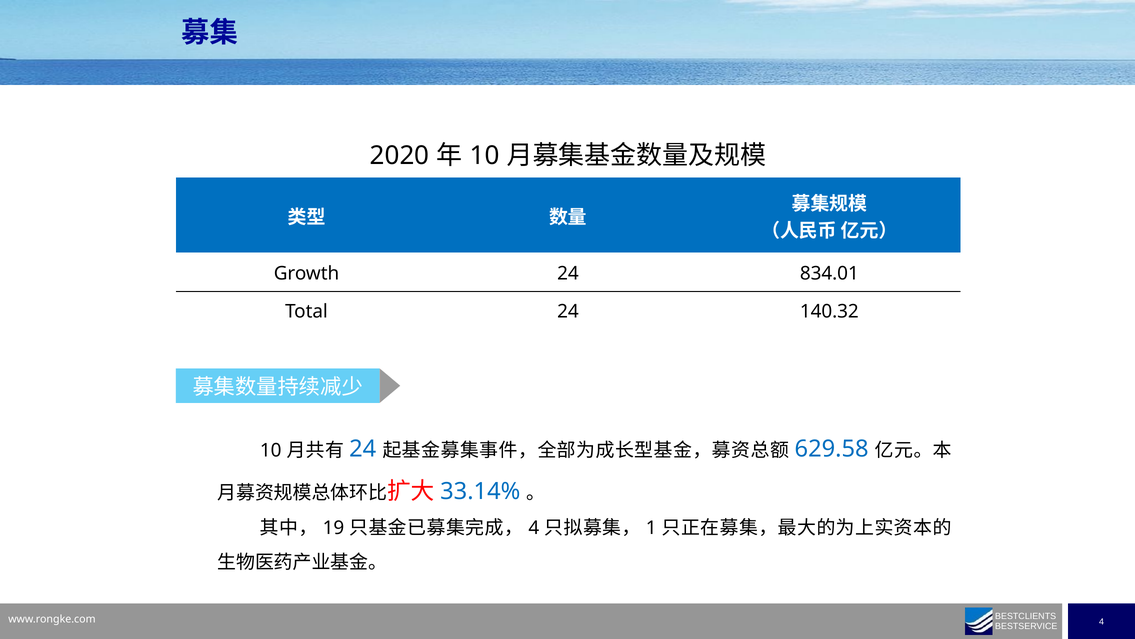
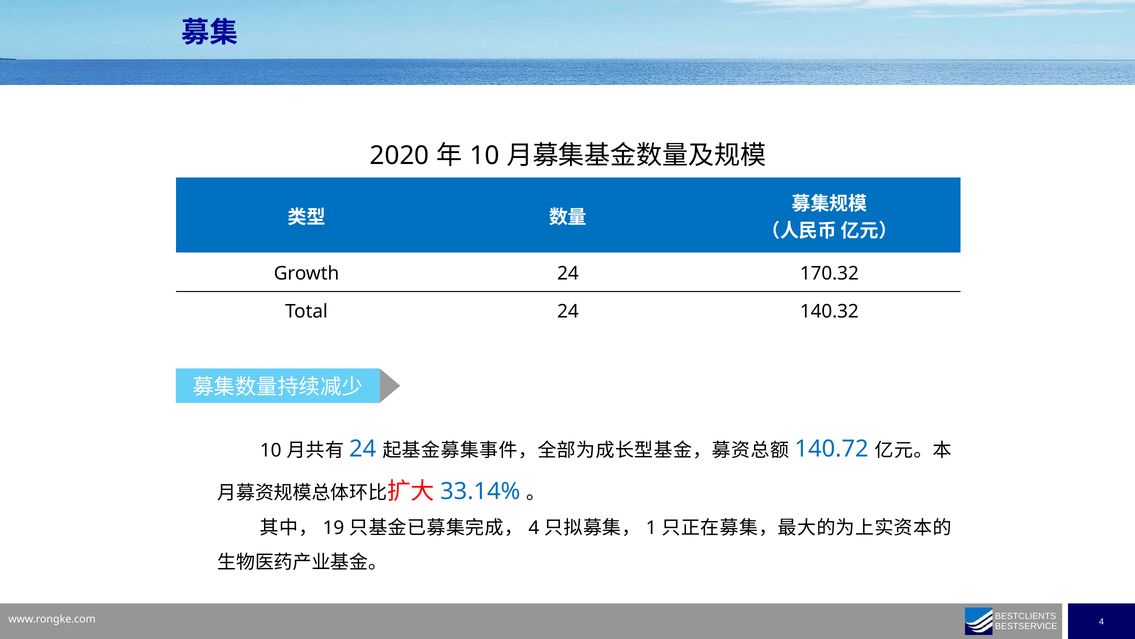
834.01: 834.01 -> 170.32 (829, 273)
629.58: 629.58 -> 140.72 (832, 449)
